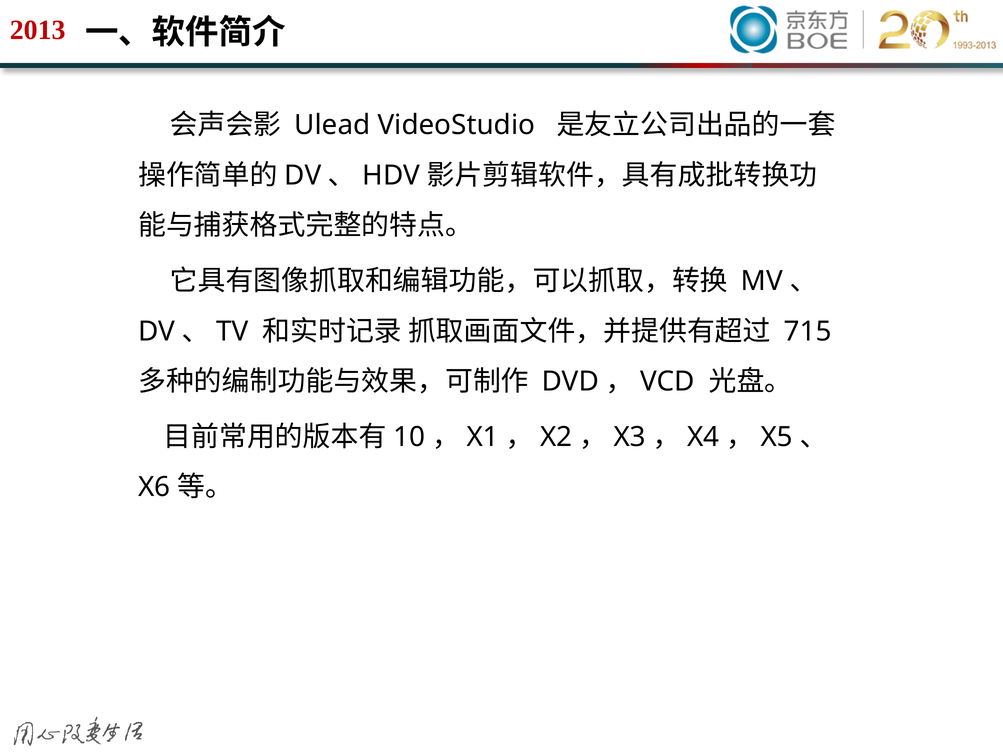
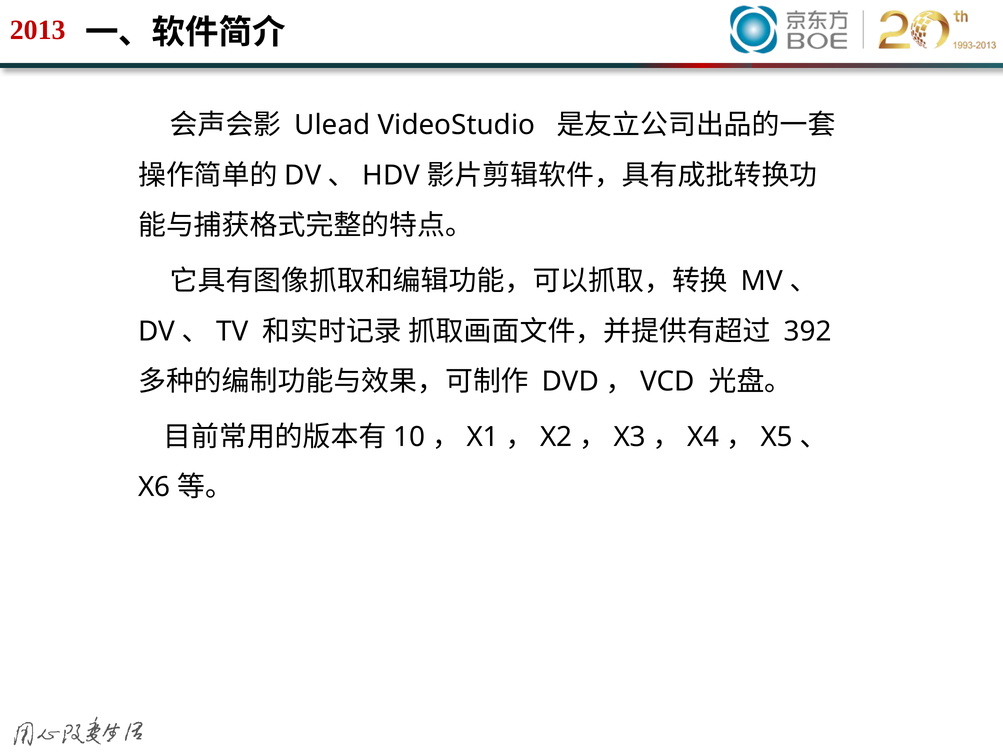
715: 715 -> 392 (808, 331)
